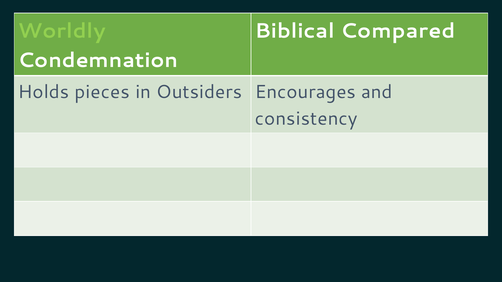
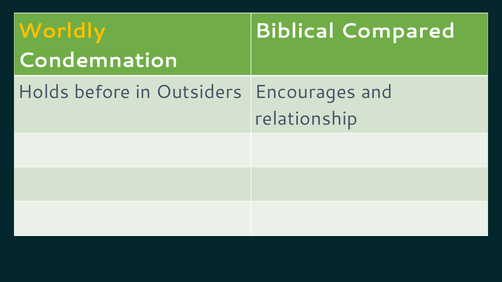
Worldly colour: light green -> yellow (62, 31)
pieces: pieces -> before (102, 92)
consistency: consistency -> relationship (306, 119)
